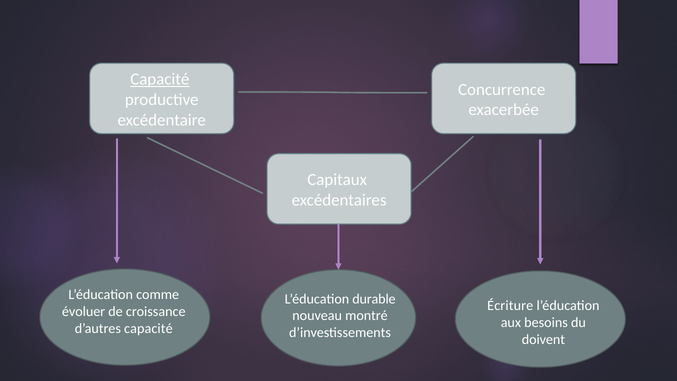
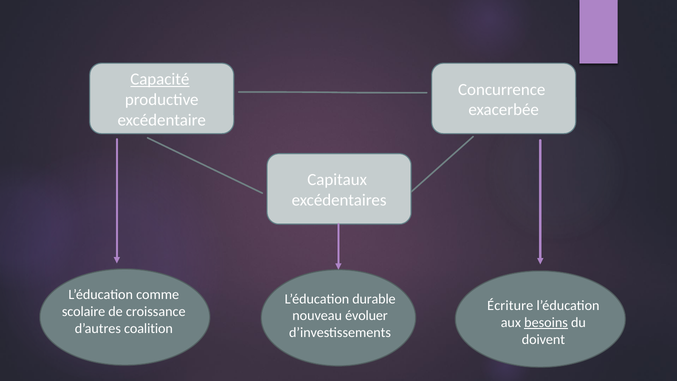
évoluer: évoluer -> scolaire (84, 311)
montré: montré -> évoluer (366, 316)
besoins underline: none -> present (546, 322)
d’autres capacité: capacité -> coalition (148, 328)
